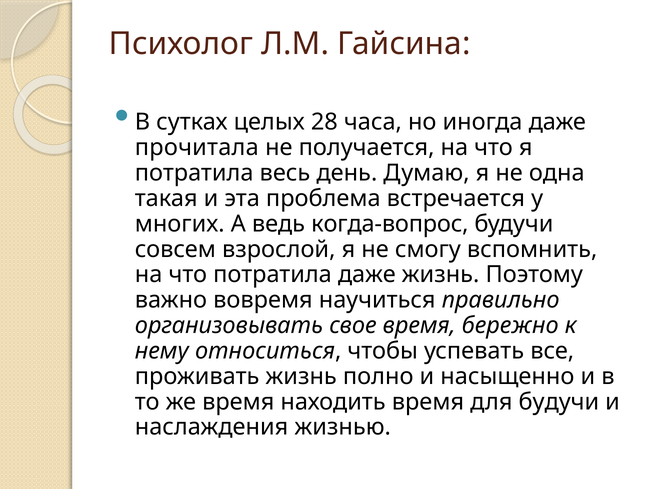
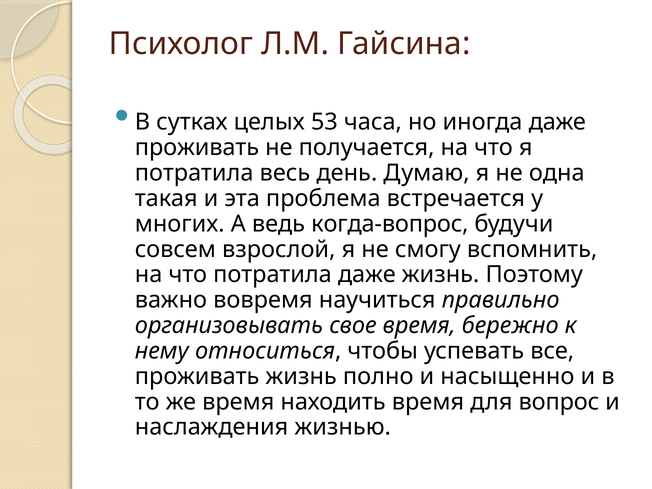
28: 28 -> 53 (324, 122)
прочитала: прочитала -> проживать (197, 148)
для будучи: будучи -> вопрос (559, 402)
